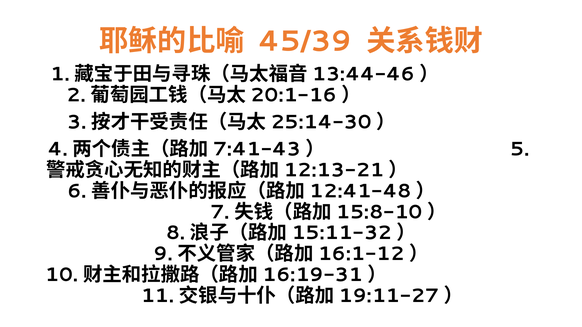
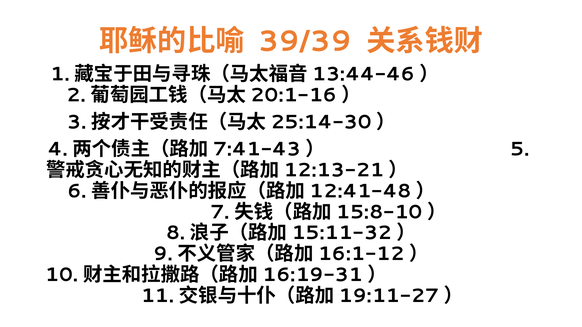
45/39: 45/39 -> 39/39 (305, 41)
